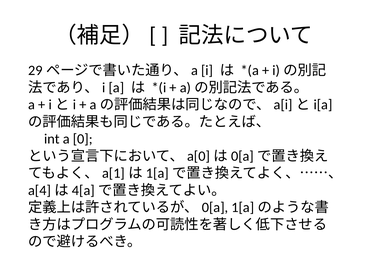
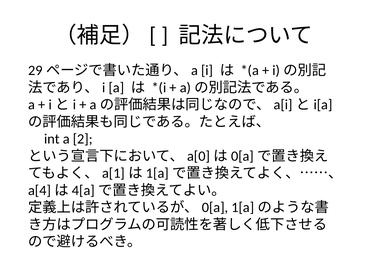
0: 0 -> 2 (83, 139)
